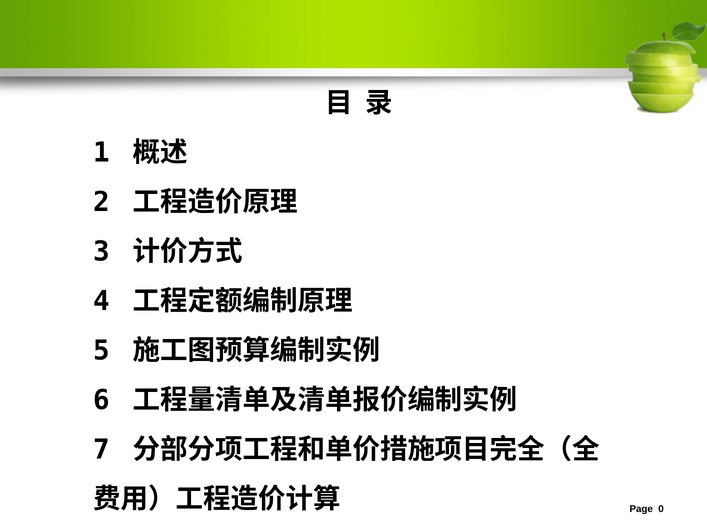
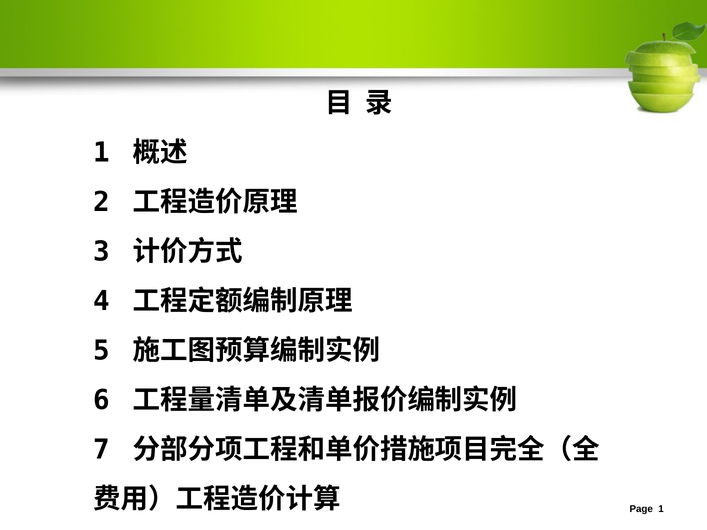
0: 0 -> 1 (661, 509)
